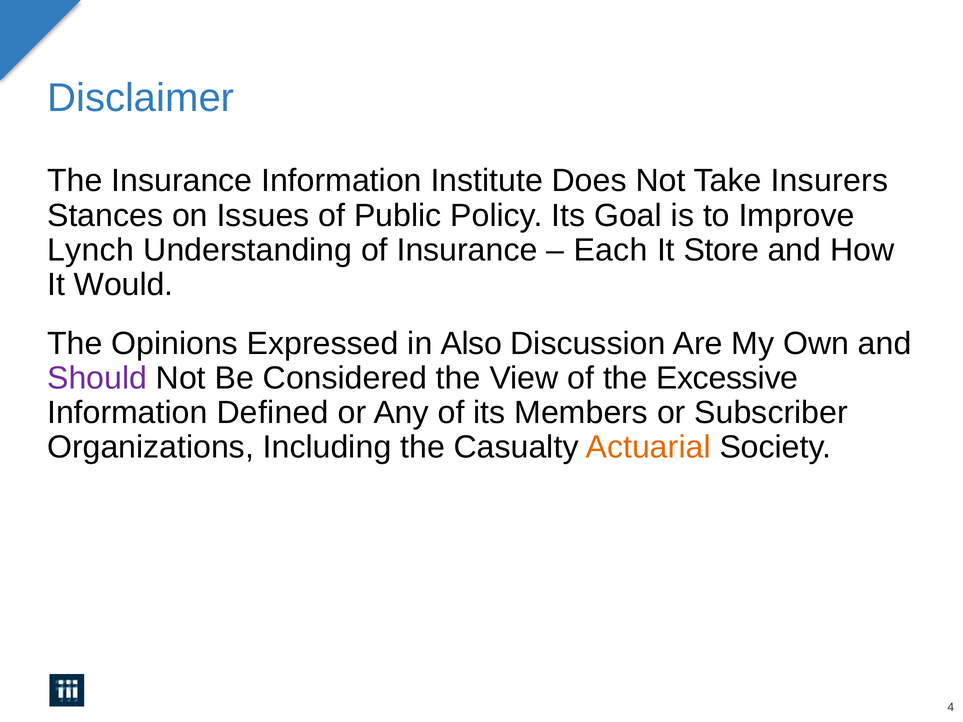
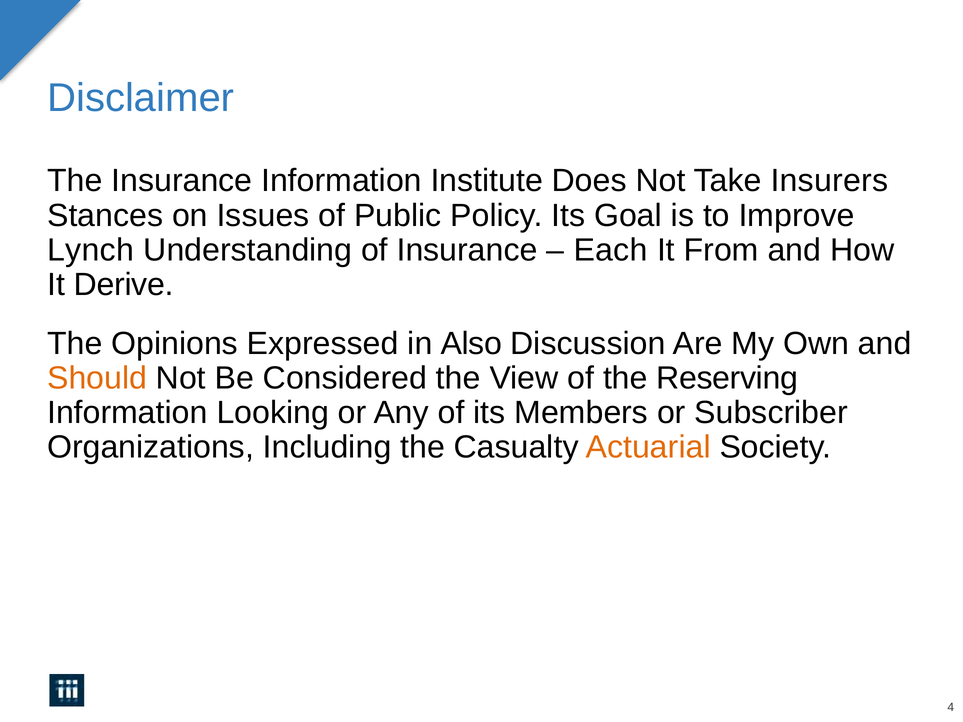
Store: Store -> From (721, 250)
Would: Would -> Derive (124, 285)
Should colour: purple -> orange (97, 378)
Excessive: Excessive -> Reserving (727, 378)
Defined: Defined -> Looking (273, 413)
